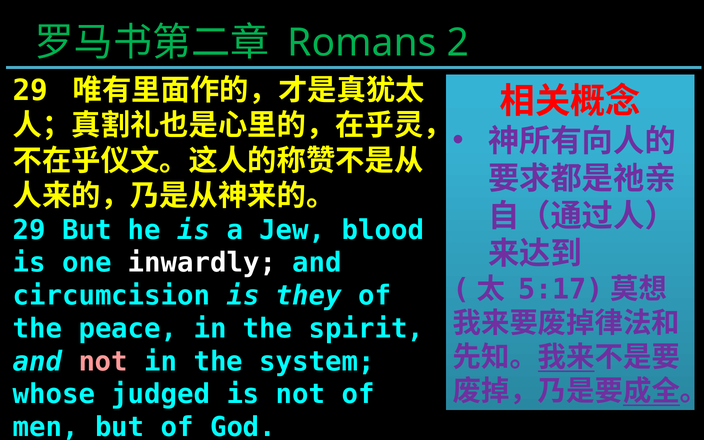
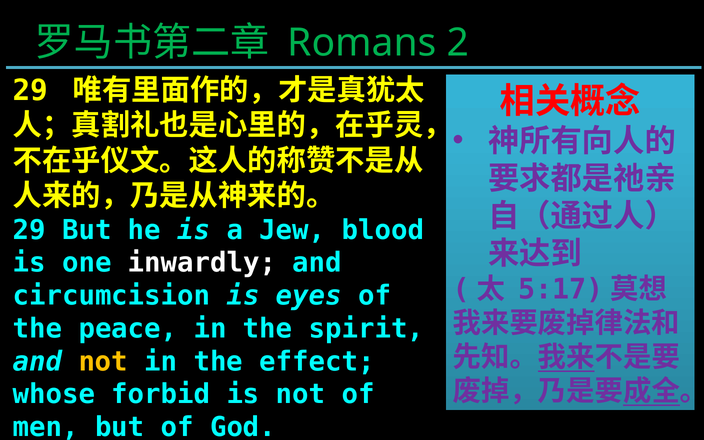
they: they -> eyes (309, 296)
not colour: pink -> yellow (103, 362)
system: system -> effect (317, 362)
judged: judged -> forbid (161, 394)
